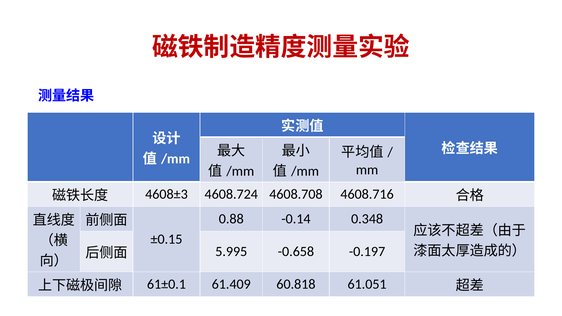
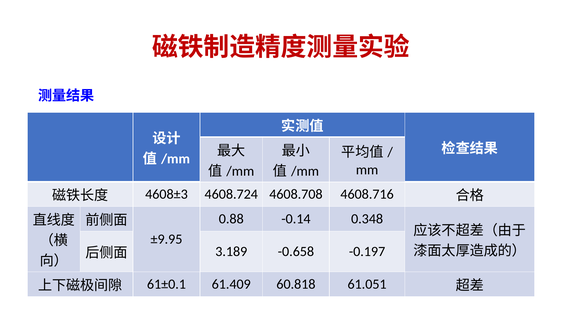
±0.15: ±0.15 -> ±9.95 (166, 239)
5.995: 5.995 -> 3.189 (231, 252)
